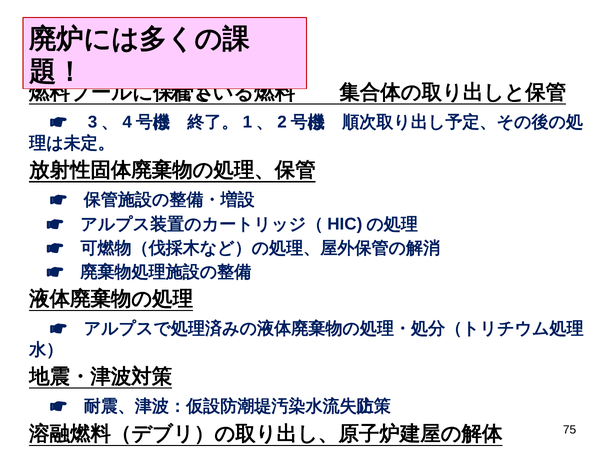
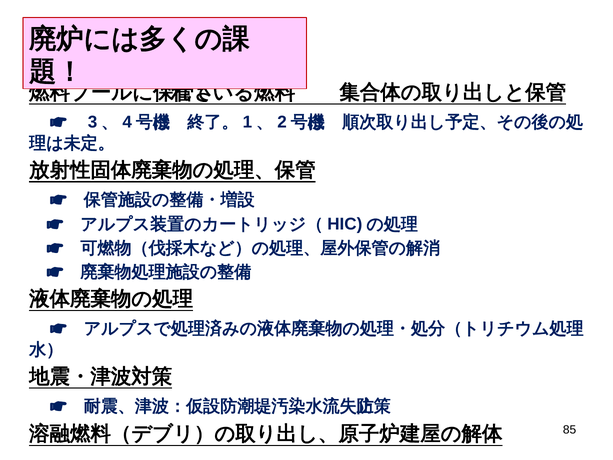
75: 75 -> 85 (570, 430)
